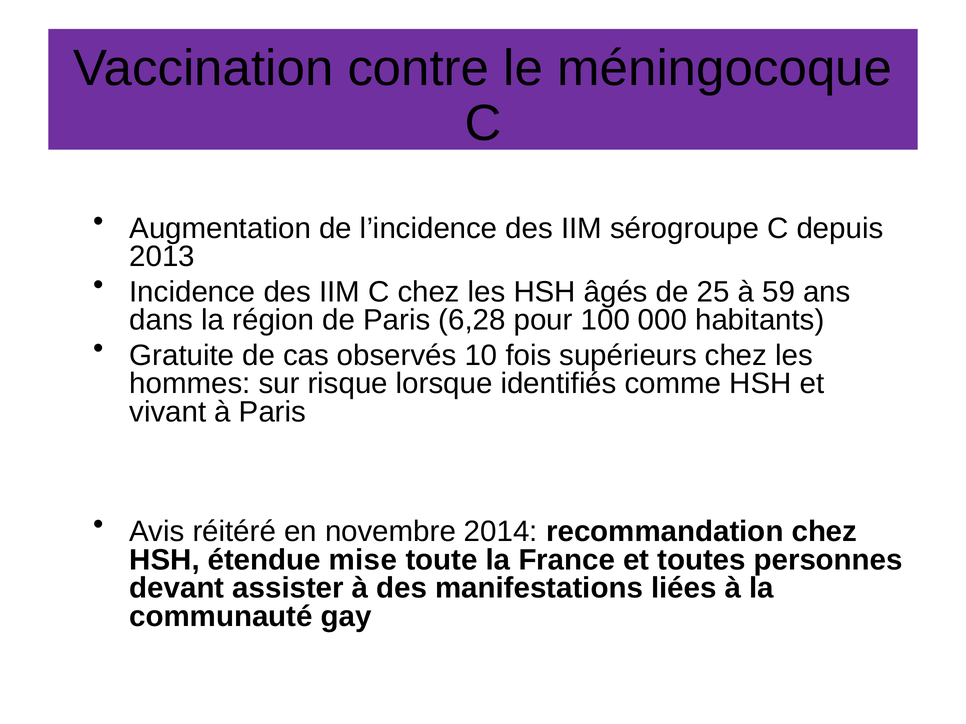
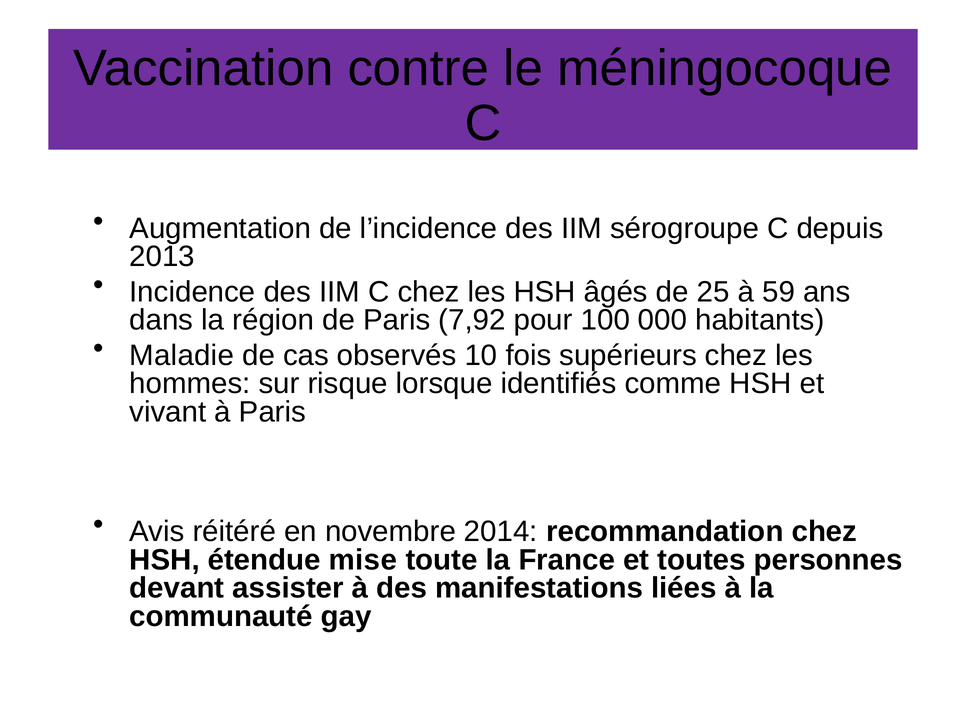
6,28: 6,28 -> 7,92 (472, 320)
Gratuite: Gratuite -> Maladie (182, 356)
